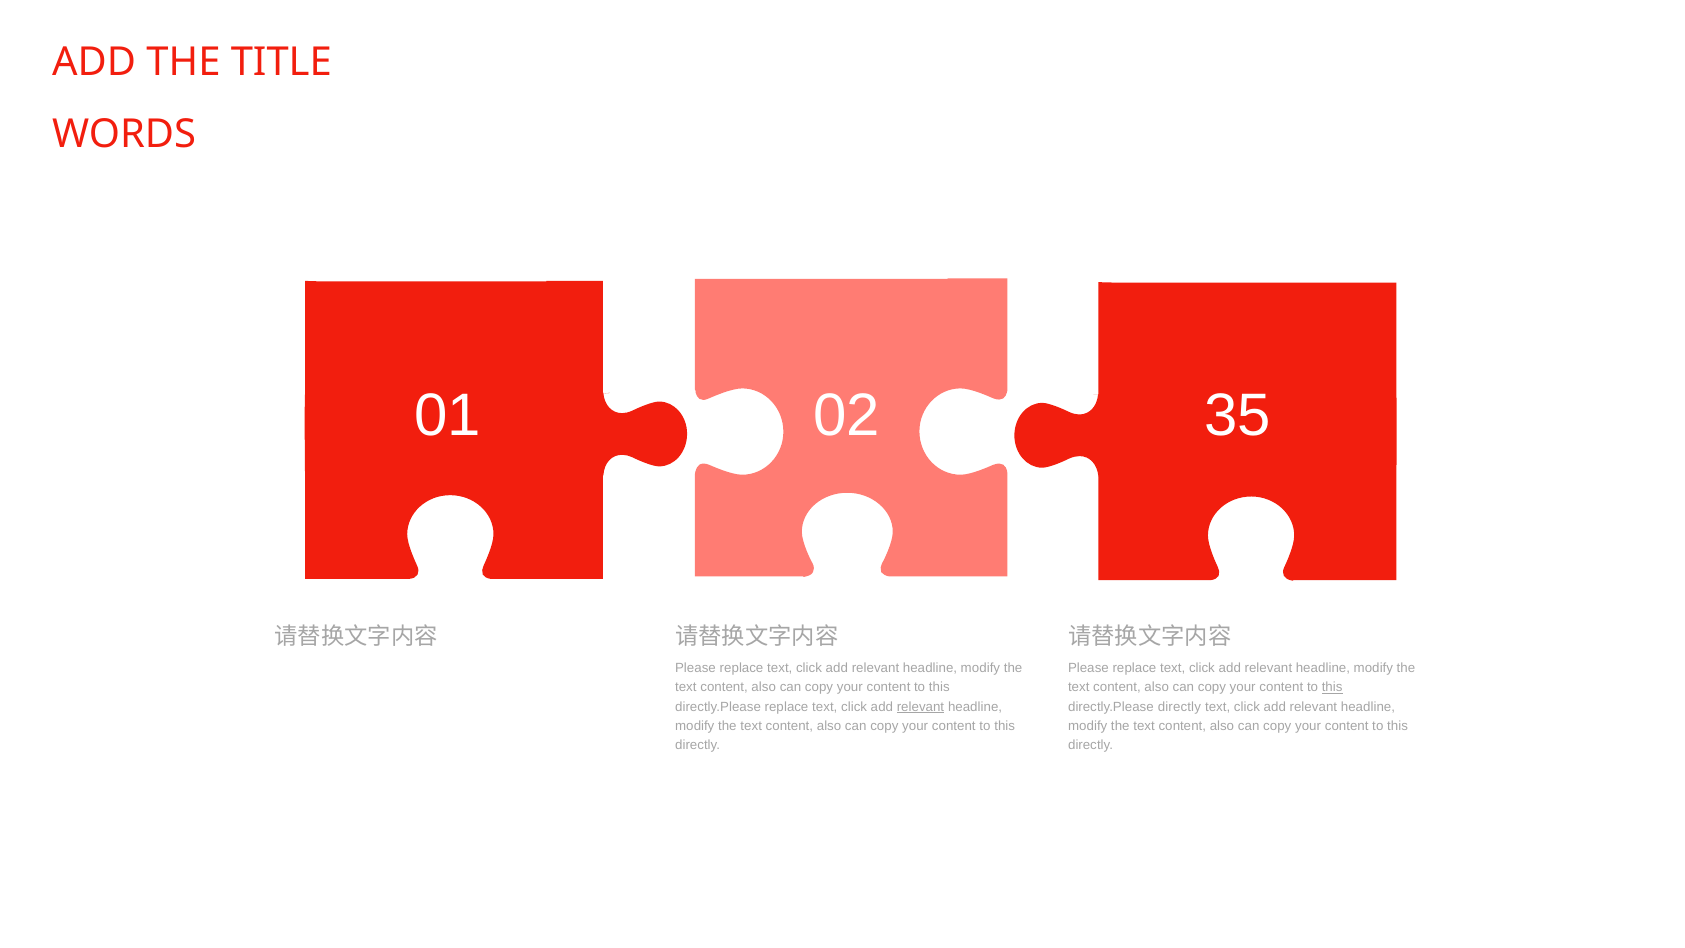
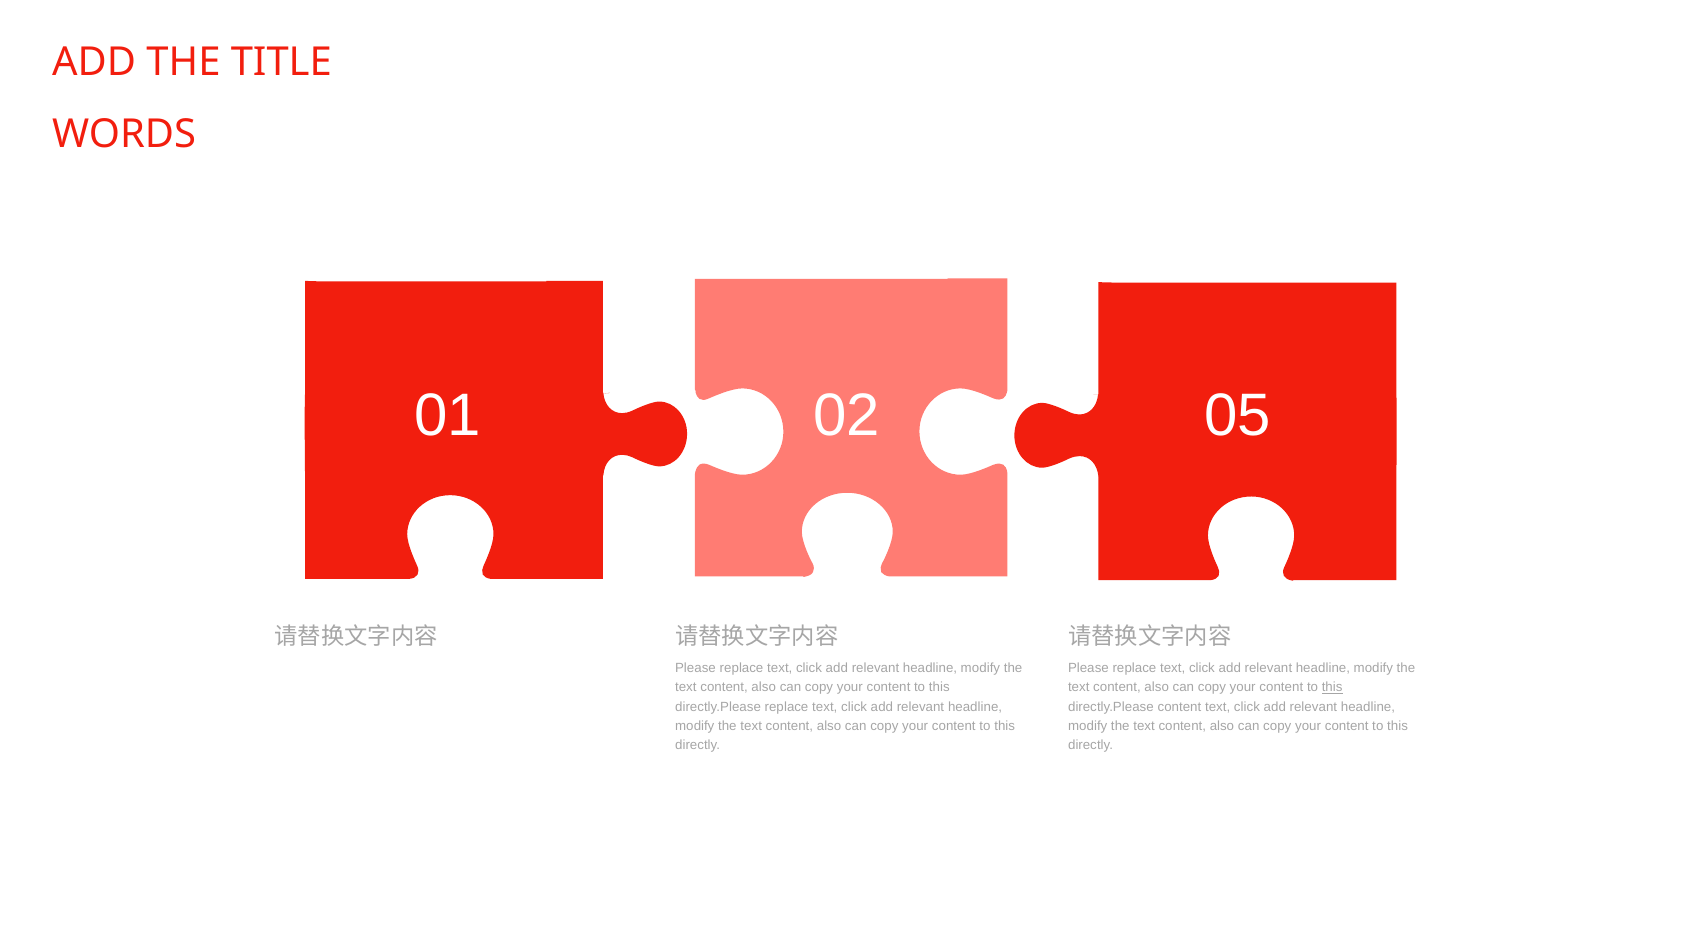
35: 35 -> 05 (1237, 416)
relevant underline: present -> none (920, 706)
directly.Please directly: directly -> content (1179, 706)
